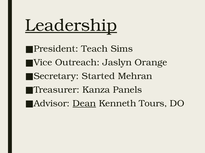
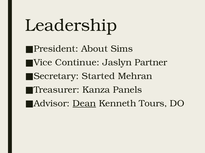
Leadership underline: present -> none (71, 25)
Teach: Teach -> About (95, 49)
Outreach: Outreach -> Continue (77, 63)
Orange: Orange -> Partner (151, 63)
